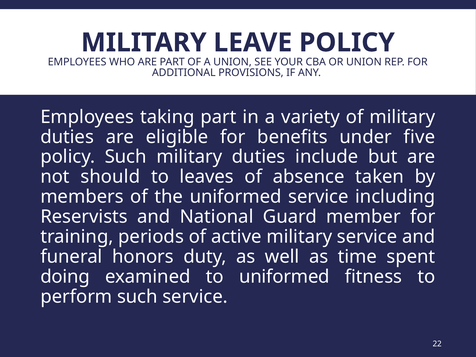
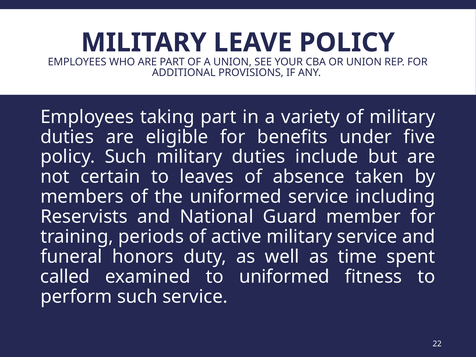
should: should -> certain (110, 177)
doing: doing -> called (65, 277)
